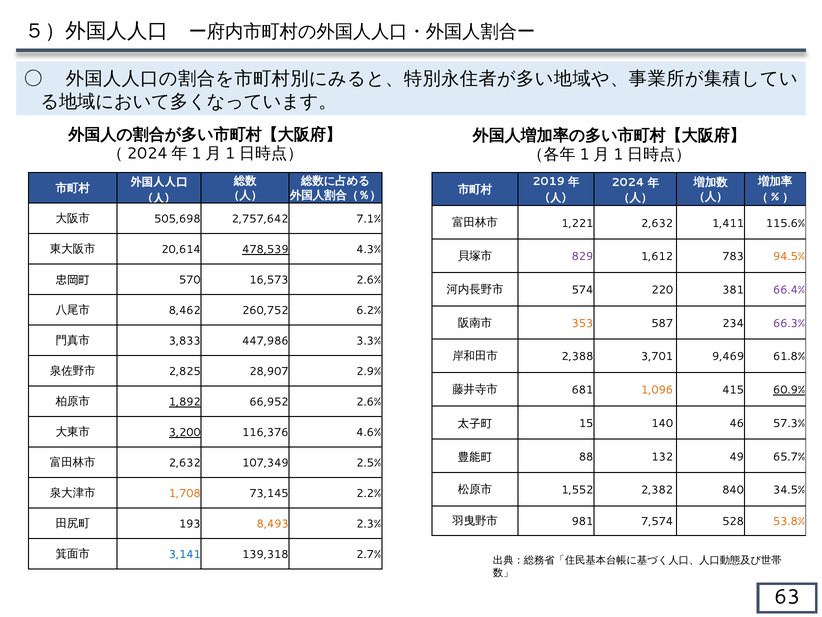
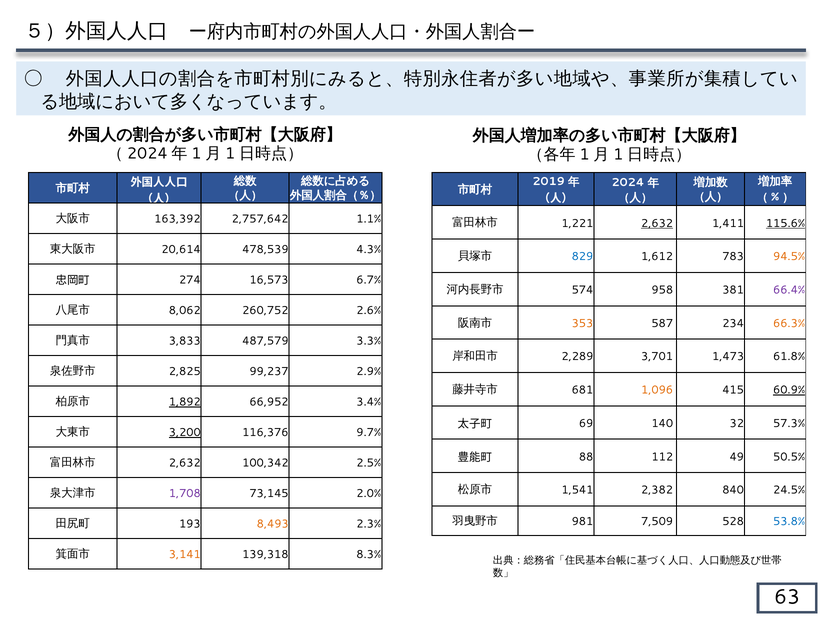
505,698: 505,698 -> 163,392 (177, 219)
7.1%: 7.1% -> 1.1% (369, 219)
2,632 underline: none -> present (657, 223)
115.6% underline: none -> present (786, 223)
478,539 underline: present -> none (265, 249)
829 colour: purple -> blue (582, 256)
570: 570 -> 274 (190, 280)
16,573 2.6%: 2.6% -> 6.7% (369, 280)
220: 220 -> 958 (662, 290)
8,462: 8,462 -> 8,062 (185, 310)
6.2%: 6.2% -> 2.6% (369, 310)
66.3% colour: purple -> orange (789, 323)
447,986: 447,986 -> 487,579 (265, 341)
2,388: 2,388 -> 2,289 (577, 356)
9,469: 9,469 -> 1,473 (728, 356)
28,907: 28,907 -> 99,237 (269, 371)
66,952 2.6%: 2.6% -> 3.4% (369, 402)
15: 15 -> 69 (586, 423)
46: 46 -> 32 (737, 423)
4.6%: 4.6% -> 9.7% (369, 432)
132: 132 -> 112 (662, 456)
65.7%: 65.7% -> 50.5% (789, 456)
107,349: 107,349 -> 100,342 (265, 463)
1,552: 1,552 -> 1,541 (577, 490)
34.5%: 34.5% -> 24.5% (789, 490)
1,708 colour: orange -> purple (185, 493)
2.2%: 2.2% -> 2.0% (369, 493)
7,574: 7,574 -> 7,509 (657, 521)
53.8% colour: orange -> blue (789, 521)
3,141 colour: blue -> orange (185, 554)
2.7%: 2.7% -> 8.3% (369, 554)
